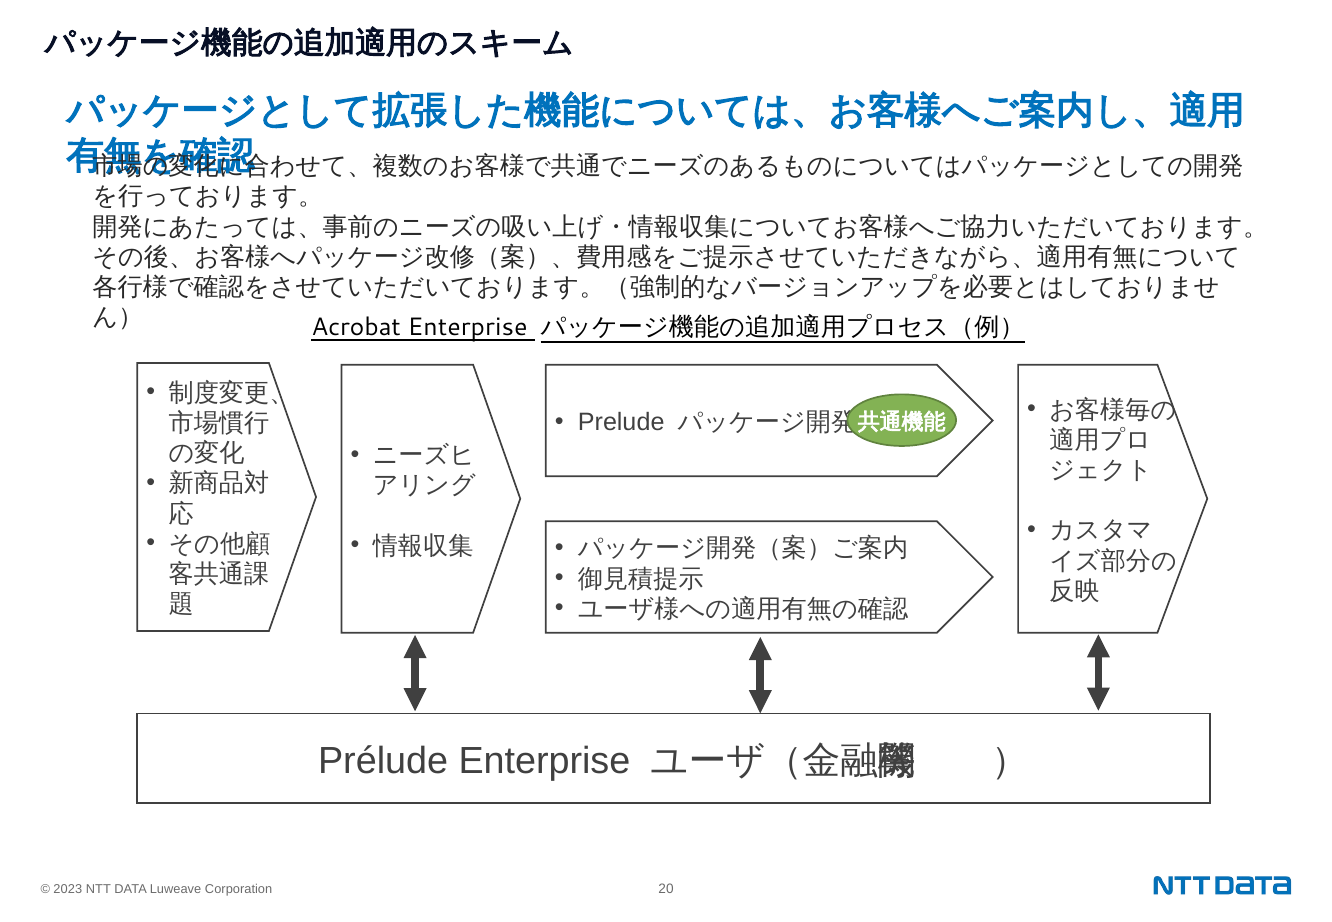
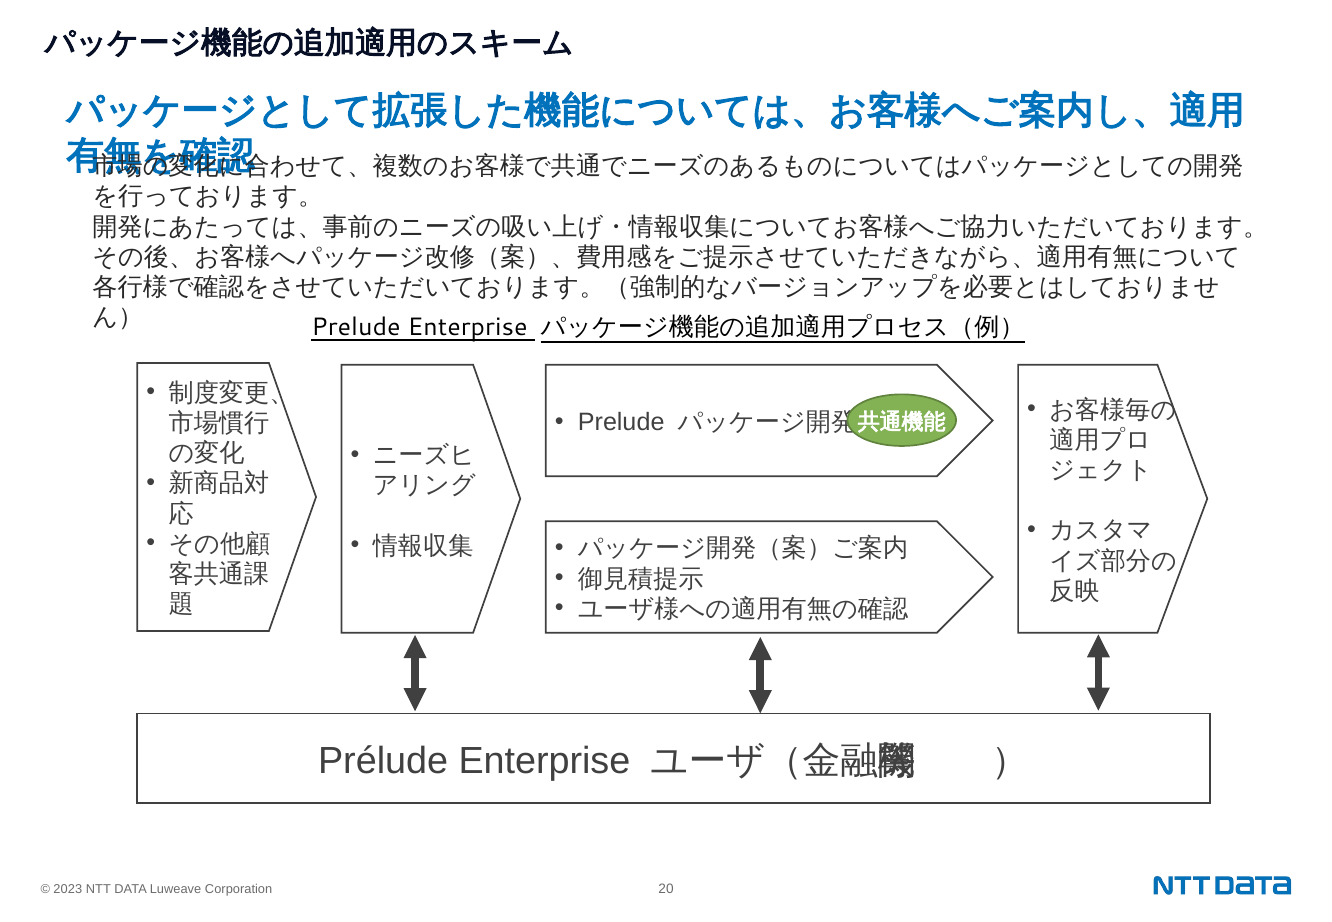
Acrobat: Acrobat -> Prelude (356, 327)
